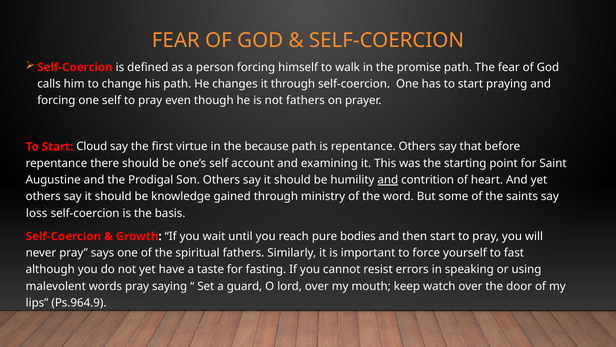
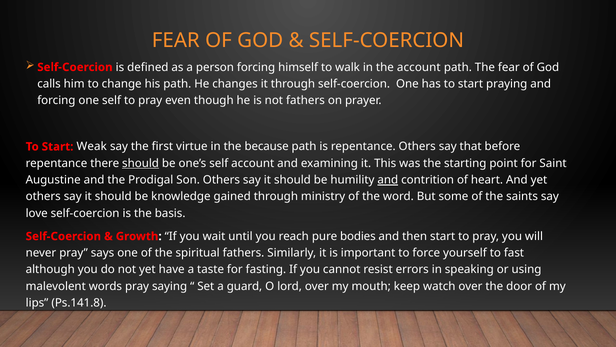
the promise: promise -> account (419, 67)
Cloud: Cloud -> Weak (92, 146)
should underline: none -> present (141, 163)
loss: loss -> love (37, 213)
Ps.964.9: Ps.964.9 -> Ps.141.8 (79, 303)
